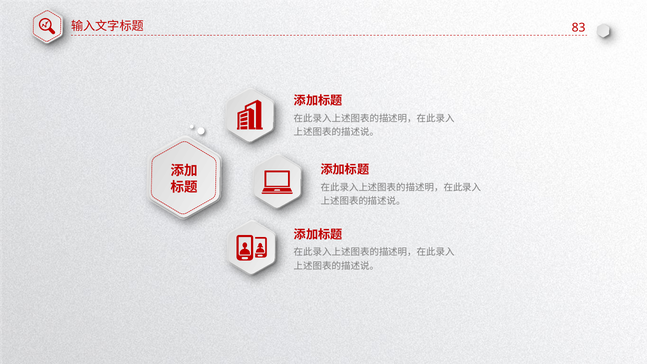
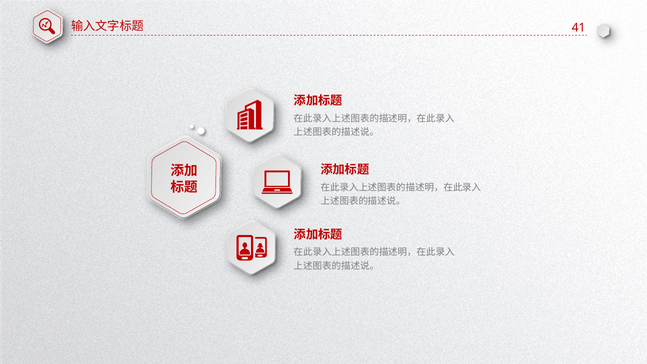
83: 83 -> 41 (579, 28)
